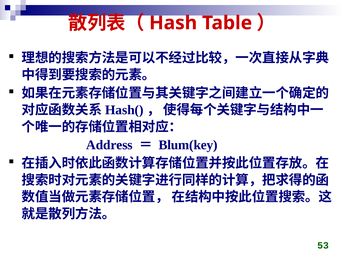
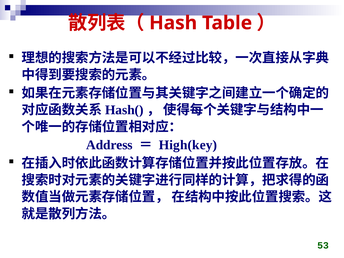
Blum(key: Blum(key -> High(key (188, 145)
